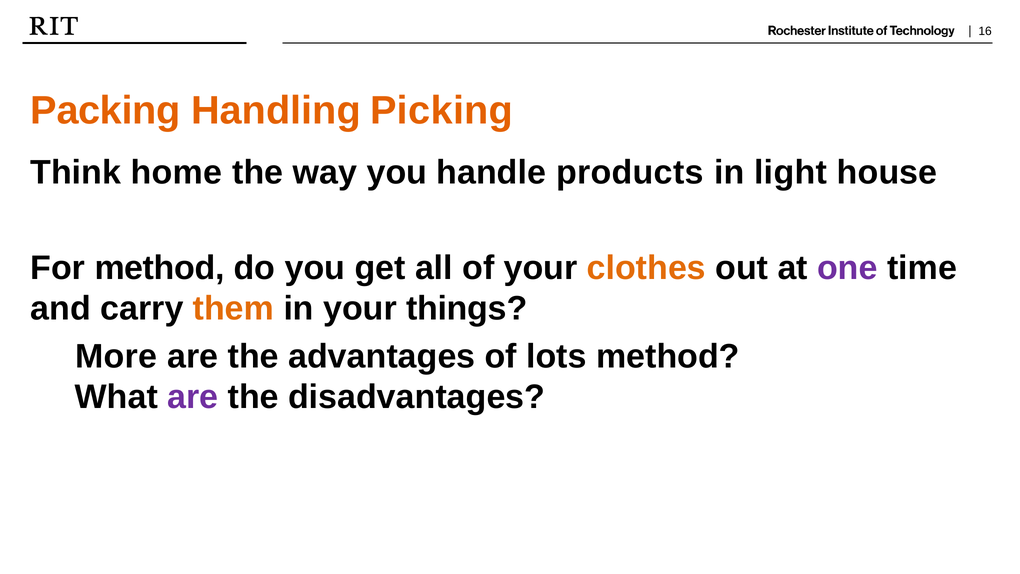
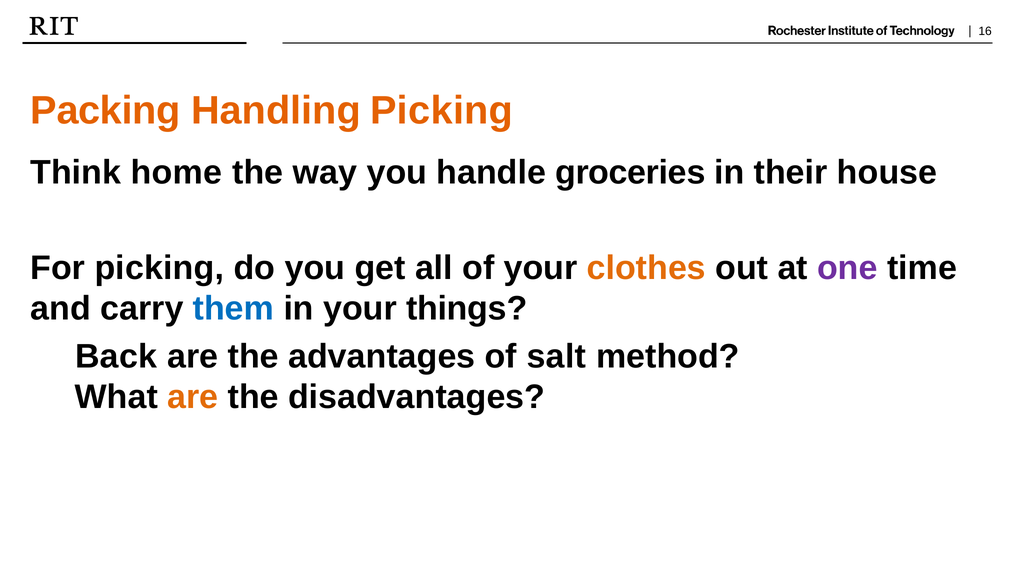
products: products -> groceries (630, 173)
light: light -> their (791, 173)
For method: method -> picking (159, 268)
them colour: orange -> blue (233, 309)
More: More -> Back (116, 356)
lots: lots -> salt (556, 356)
are colour: purple -> orange (193, 397)
